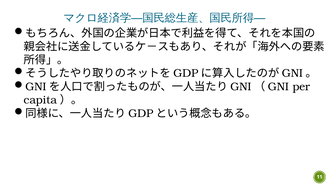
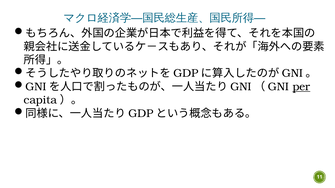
per underline: none -> present (301, 87)
